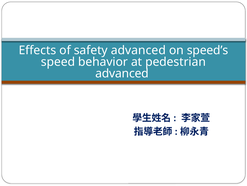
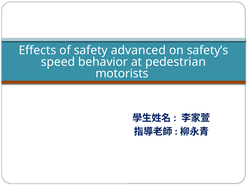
speed’s: speed’s -> safety’s (208, 50)
advanced: advanced -> motorists (122, 73)
